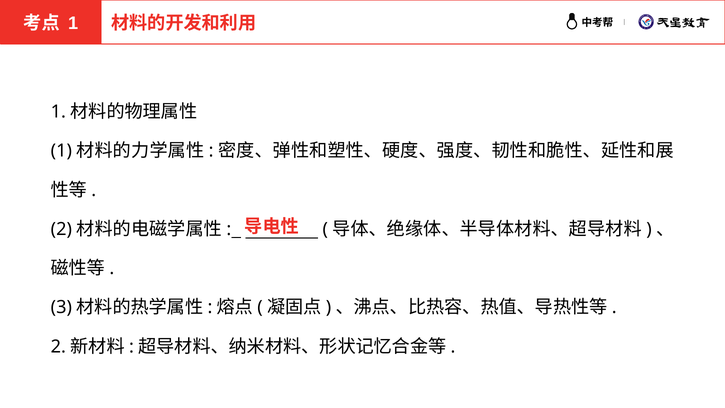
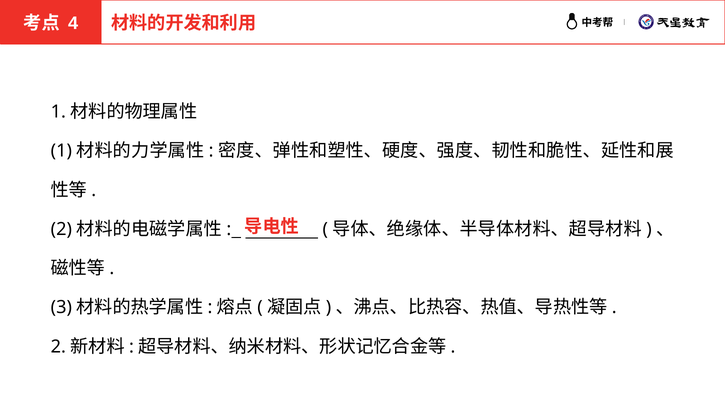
1: 1 -> 4 (73, 23)
